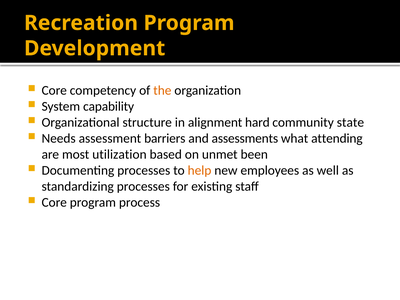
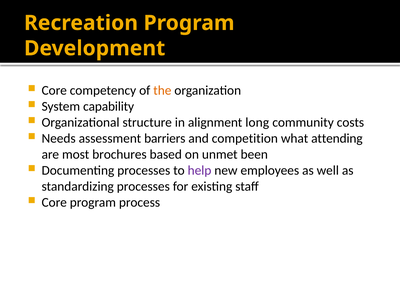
hard: hard -> long (257, 123)
state: state -> costs (350, 123)
assessments: assessments -> competition (245, 139)
utilization: utilization -> brochures (119, 155)
help colour: orange -> purple (200, 171)
